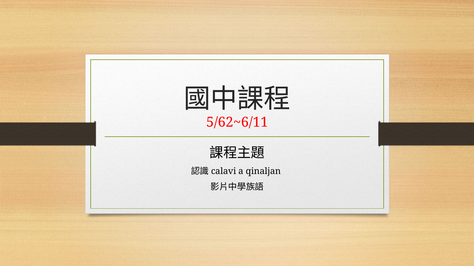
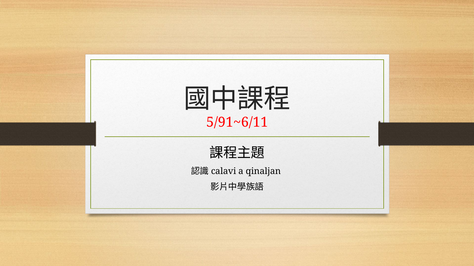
5/62~6/11: 5/62~6/11 -> 5/91~6/11 (237, 123)
